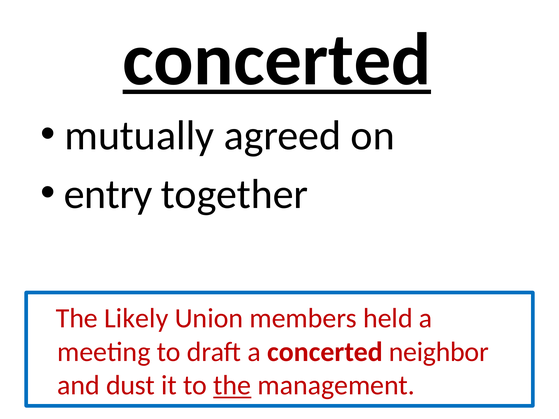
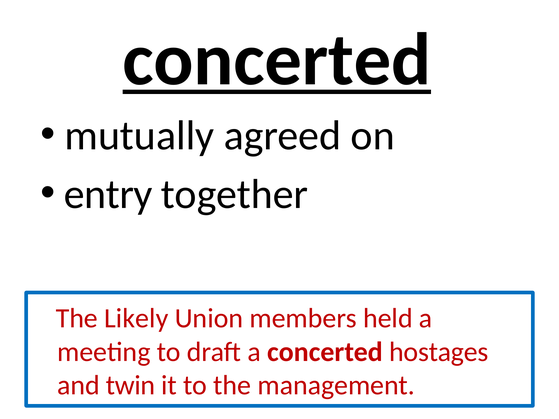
neighbor: neighbor -> hostages (439, 352)
dust: dust -> twin (131, 386)
the underline: present -> none (232, 386)
